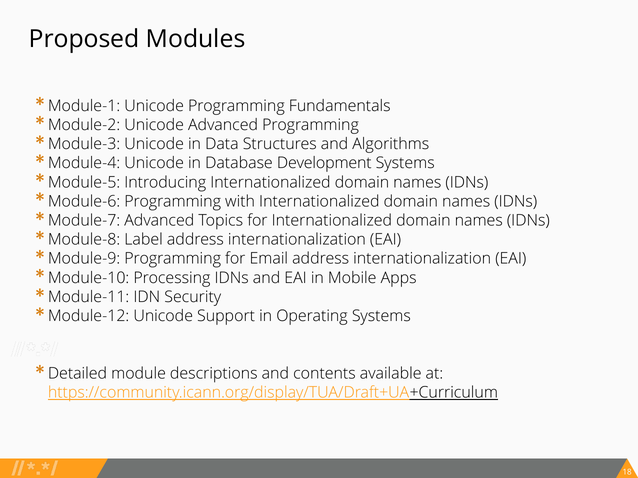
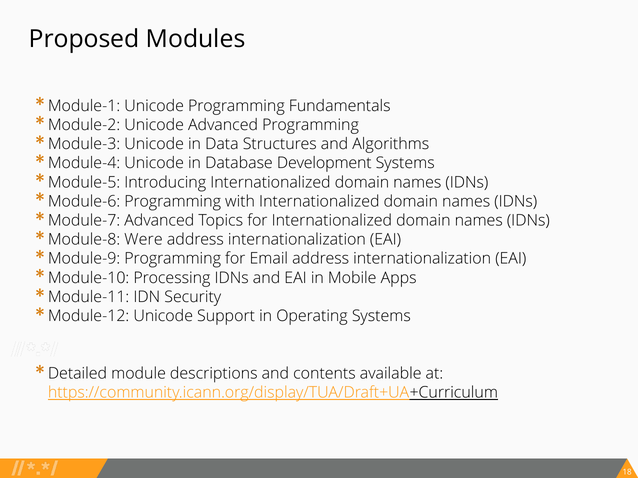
Label: Label -> Were (143, 240)
